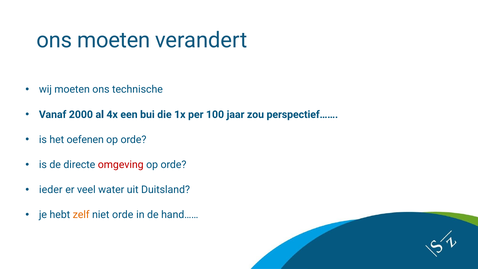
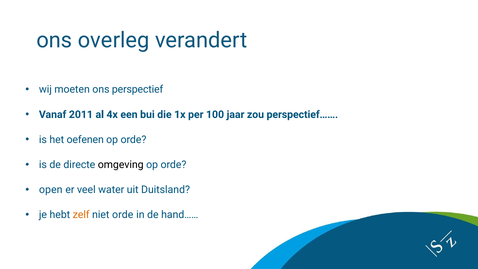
ons moeten: moeten -> overleg (114, 40)
technische: technische -> perspectief (138, 89)
2000: 2000 -> 2011 (81, 114)
omgeving colour: red -> black (121, 165)
ieder: ieder -> open (51, 190)
